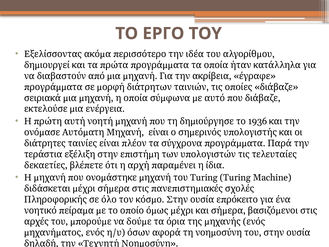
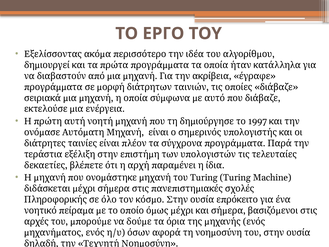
1936: 1936 -> 1997 (258, 121)
